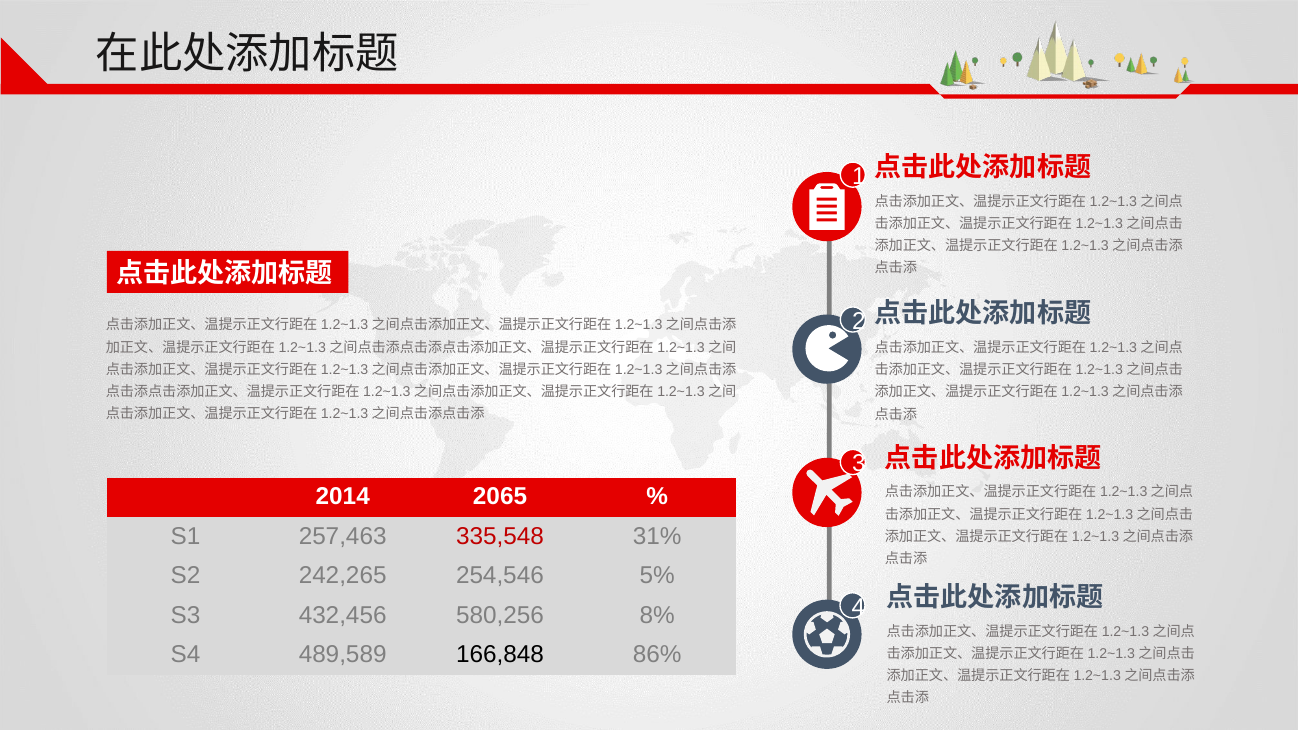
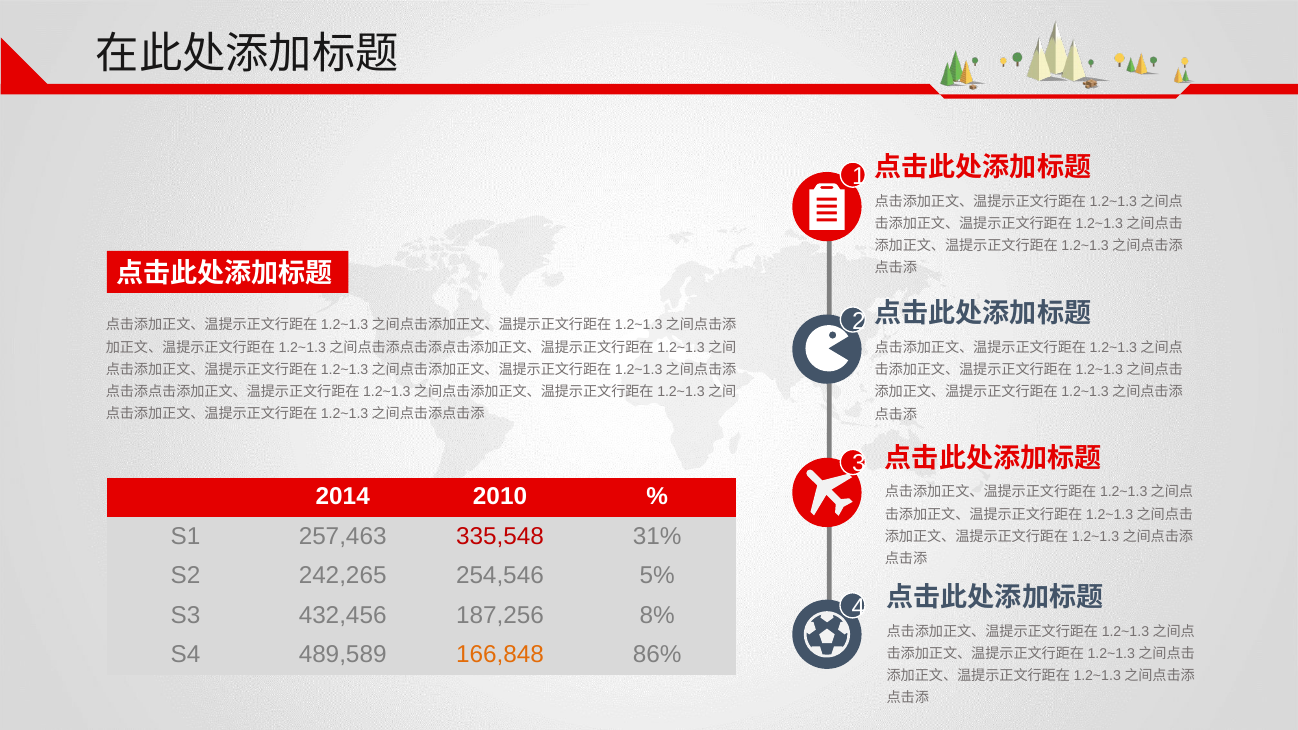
2065: 2065 -> 2010 (500, 497)
580,256: 580,256 -> 187,256 (500, 615)
166,848 colour: black -> orange (500, 655)
